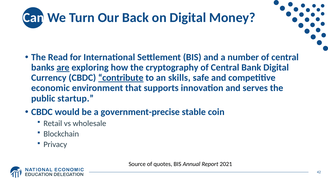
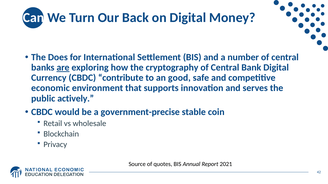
Read: Read -> Does (58, 57)
contribute underline: present -> none (121, 78)
skills: skills -> good (179, 78)
startup: startup -> actively (76, 99)
